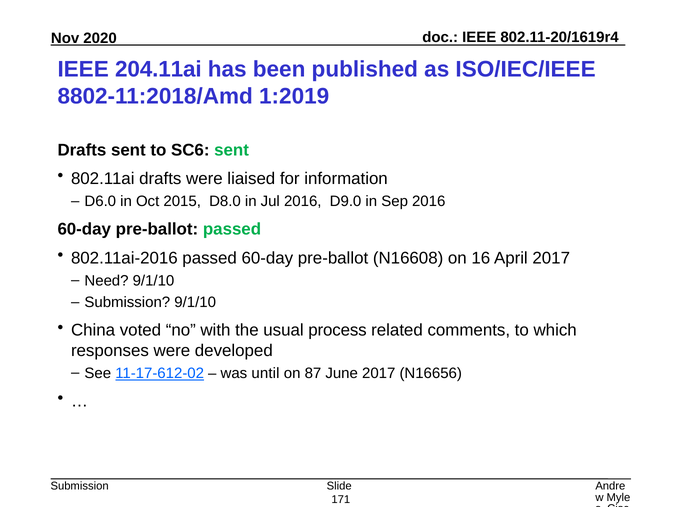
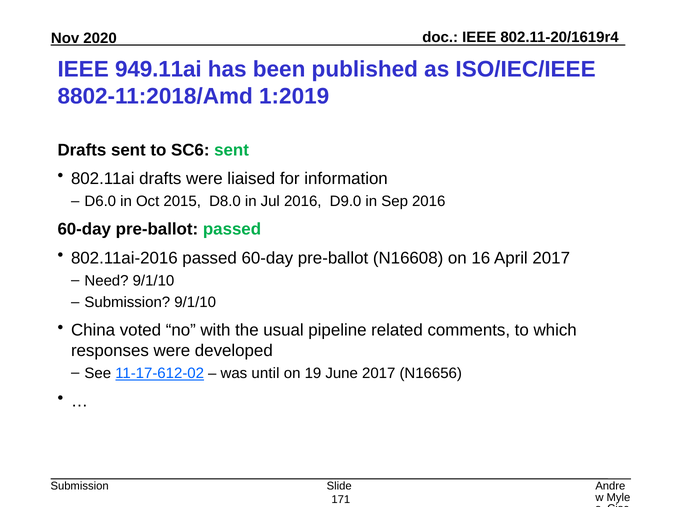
204.11ai: 204.11ai -> 949.11ai (158, 69)
process: process -> pipeline (337, 330)
87: 87 -> 19 (313, 373)
